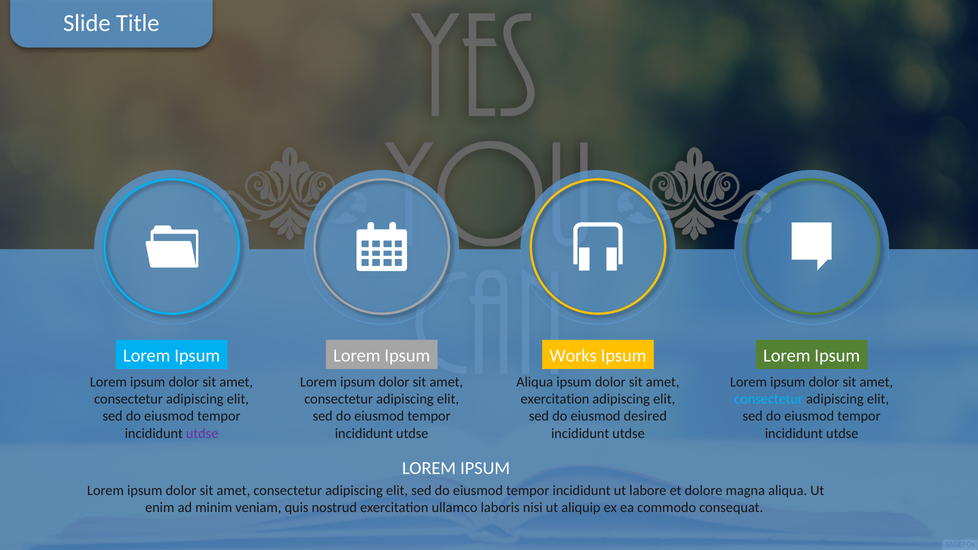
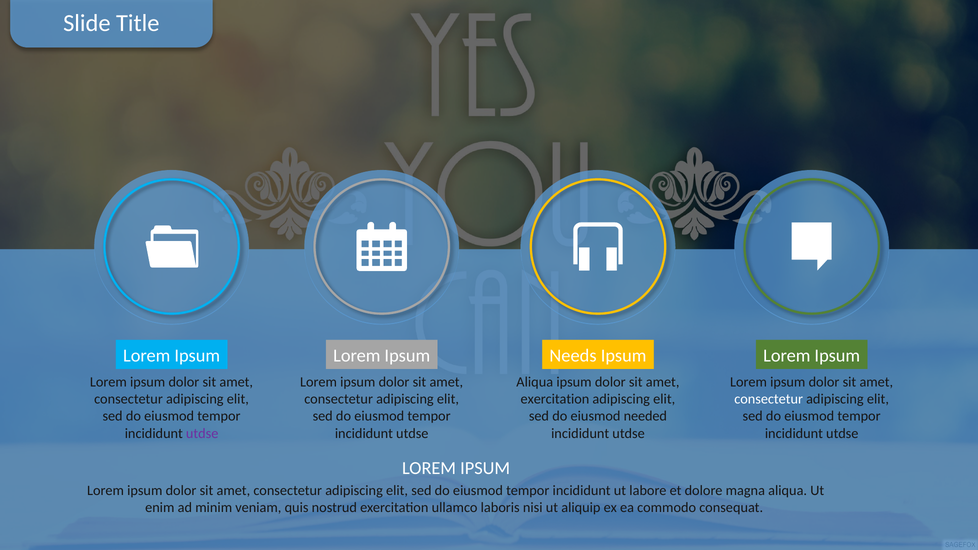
Works: Works -> Needs (573, 356)
consectetur colour: light blue -> white (769, 399)
desired: desired -> needed (645, 416)
